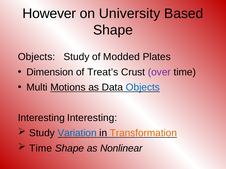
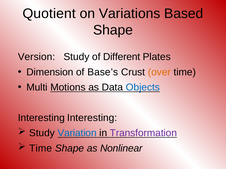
However: However -> Quotient (49, 14)
University: University -> Variations (130, 14)
Objects: Objects -> Version (37, 57)
Modded: Modded -> Different (122, 57)
Treat’s: Treat’s -> Base’s (103, 72)
over colour: purple -> orange (159, 72)
Transformation colour: orange -> purple (143, 133)
